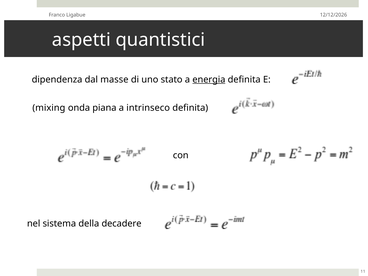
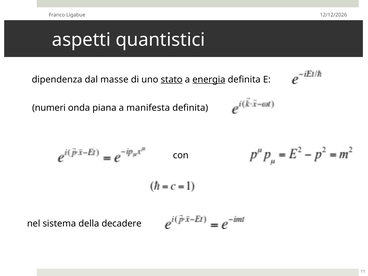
stato underline: none -> present (172, 80)
mixing: mixing -> numeri (49, 108)
intrinseco: intrinseco -> manifesta (148, 108)
